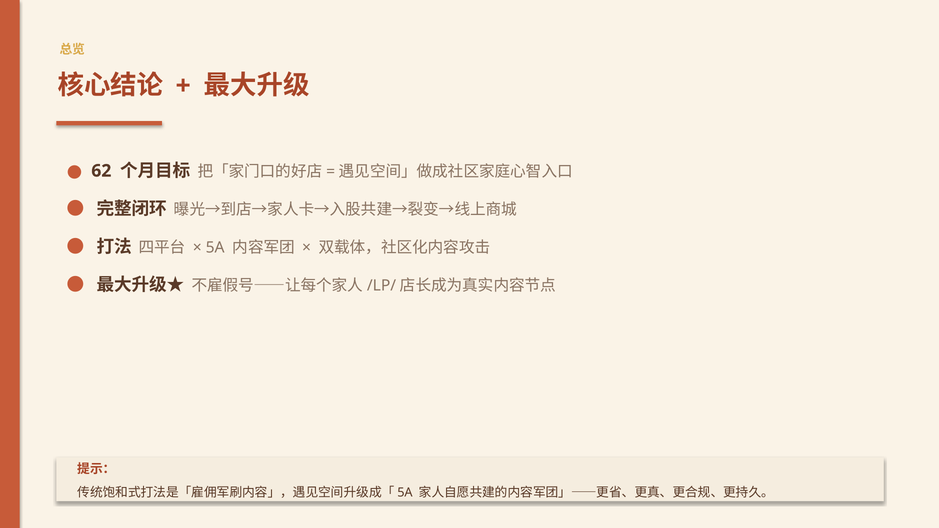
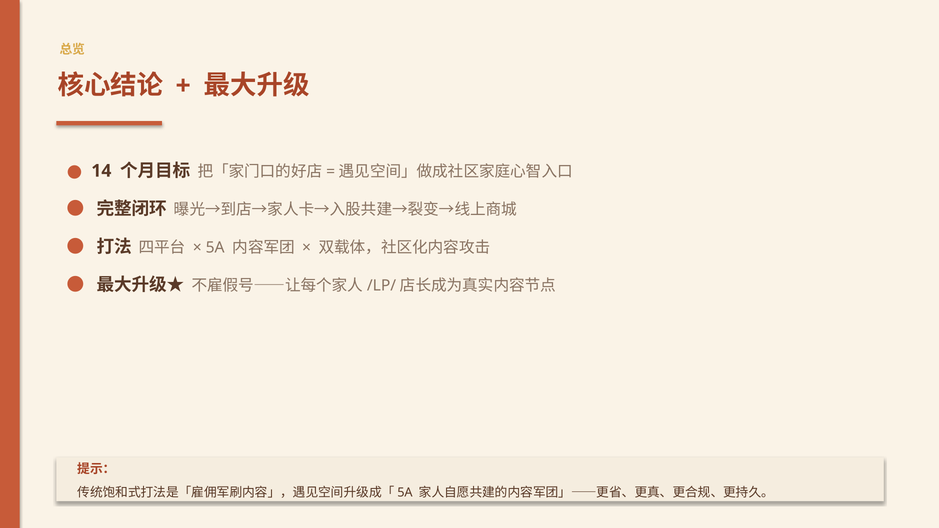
62: 62 -> 14 (101, 171)
